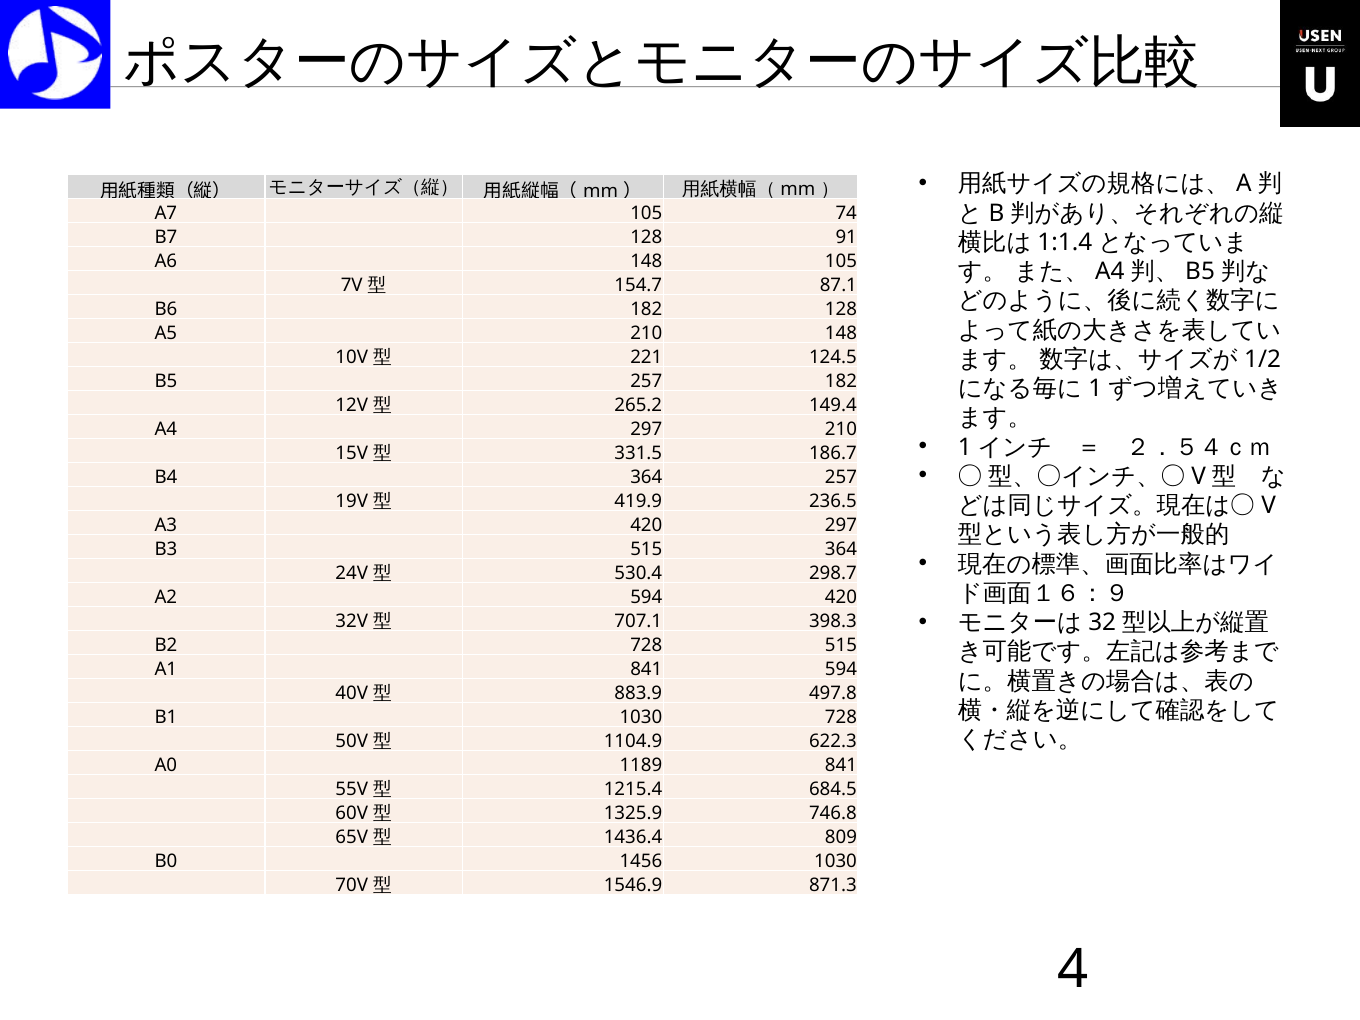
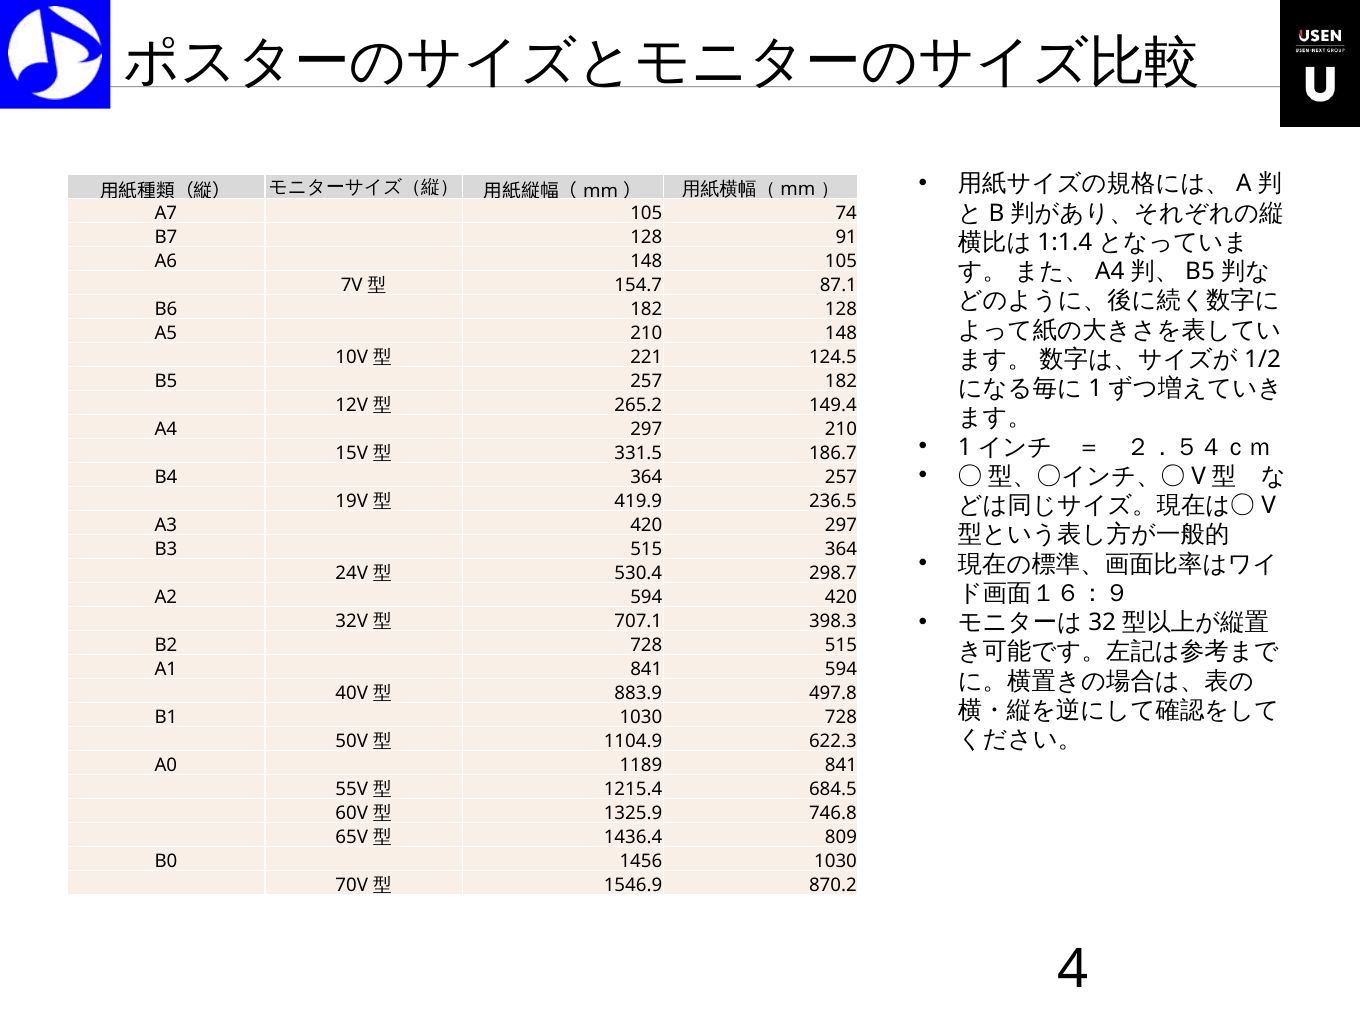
871.3: 871.3 -> 870.2 (833, 885)
